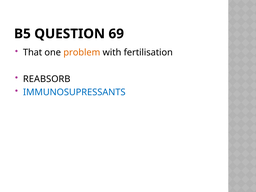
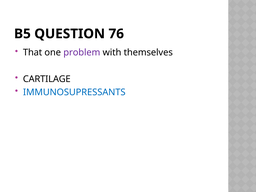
69: 69 -> 76 (116, 34)
problem colour: orange -> purple (82, 53)
fertilisation: fertilisation -> themselves (148, 53)
REABSORB: REABSORB -> CARTILAGE (47, 79)
